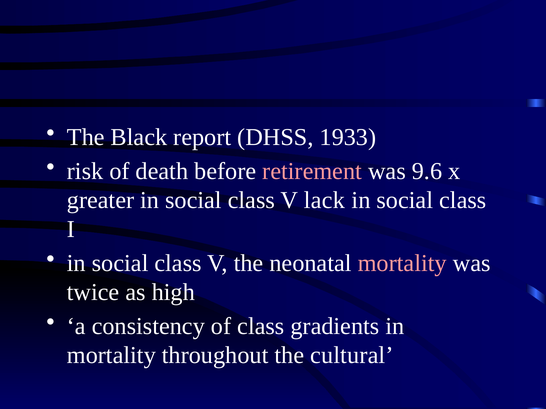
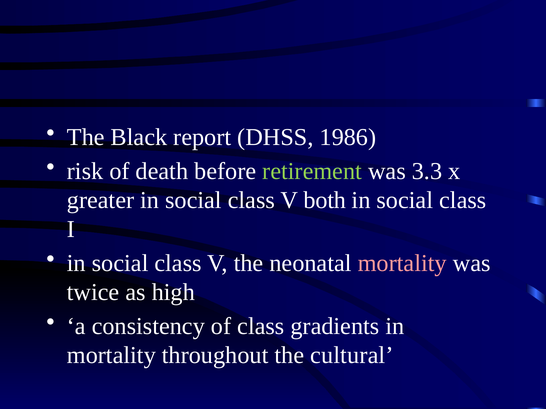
1933: 1933 -> 1986 (348, 137)
retirement colour: pink -> light green (312, 171)
9.6: 9.6 -> 3.3 (427, 171)
lack: lack -> both (325, 200)
